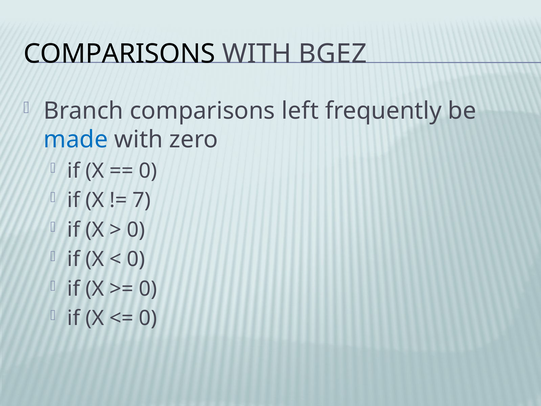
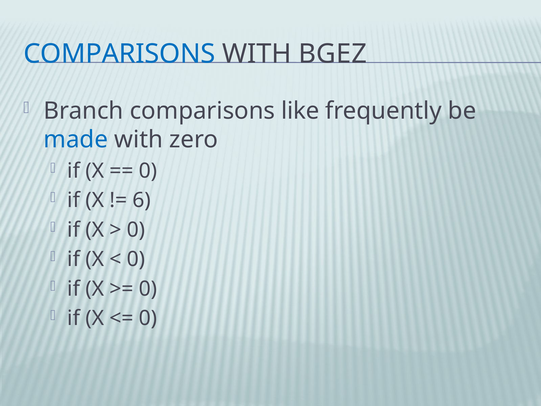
COMPARISONS colour: black -> blue (119, 54)
left: left -> like (300, 111)
7: 7 -> 6 (142, 200)
